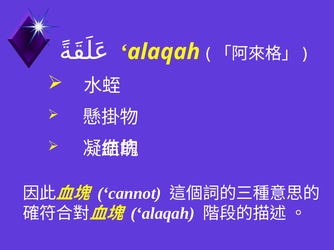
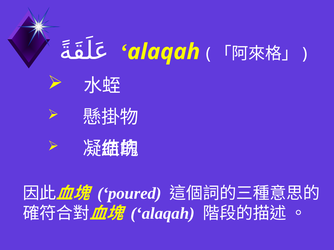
cannot: cannot -> poured (129, 194)
